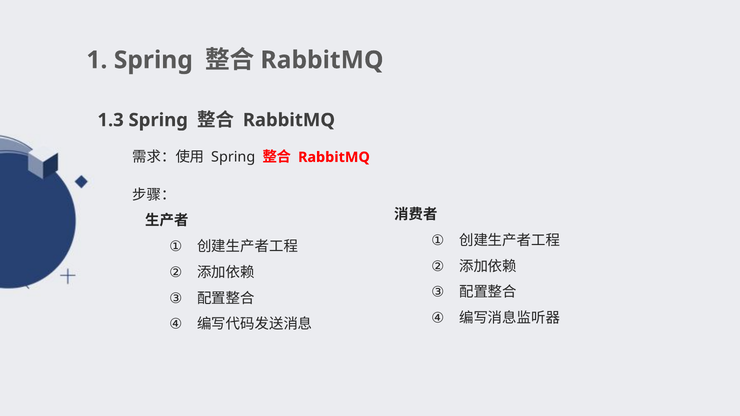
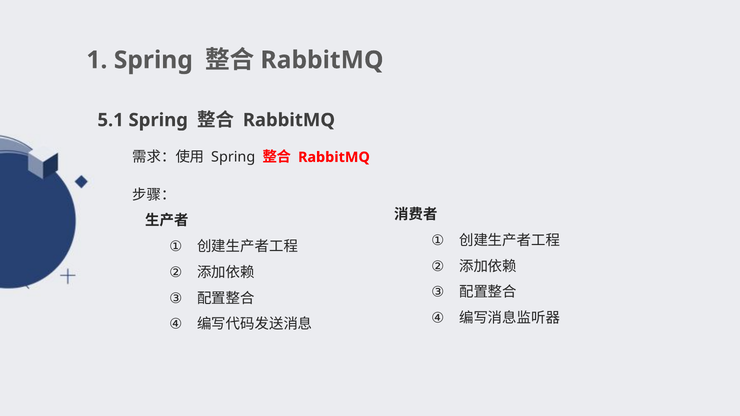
1.3: 1.3 -> 5.1 (111, 120)
